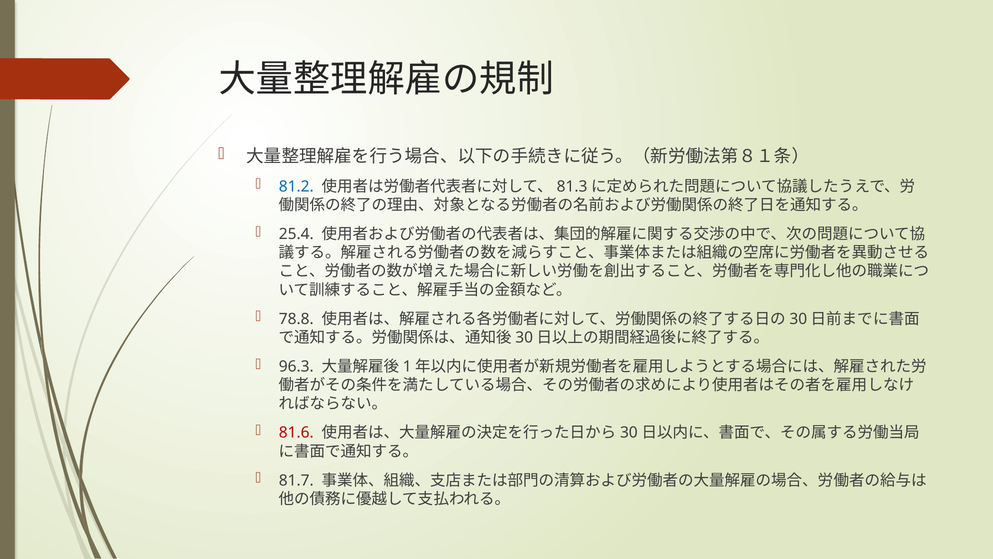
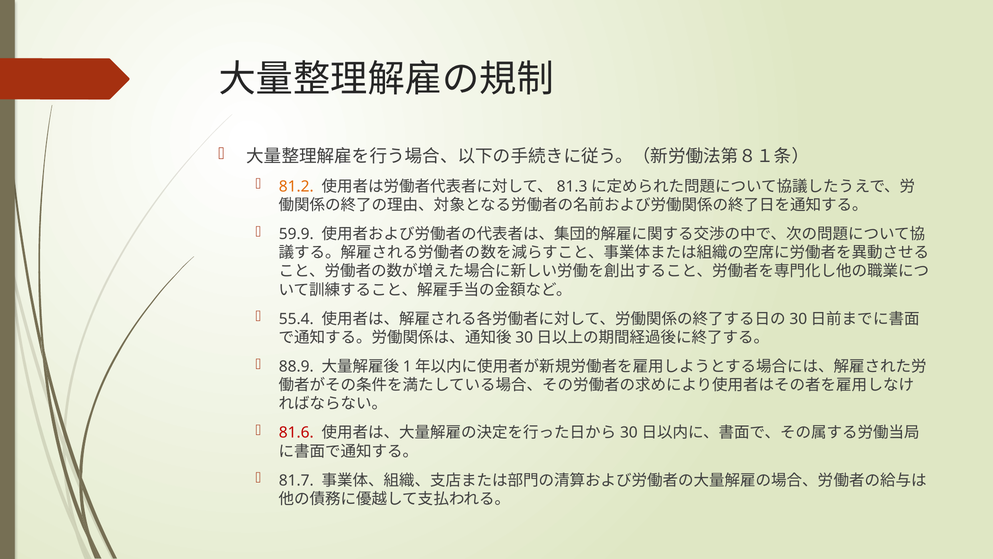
81.2 colour: blue -> orange (296, 186)
25.4: 25.4 -> 59.9 (296, 234)
78.8: 78.8 -> 55.4 (296, 319)
96.3: 96.3 -> 88.9 (296, 366)
